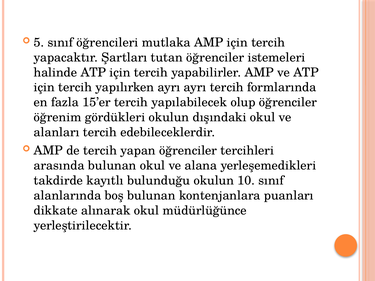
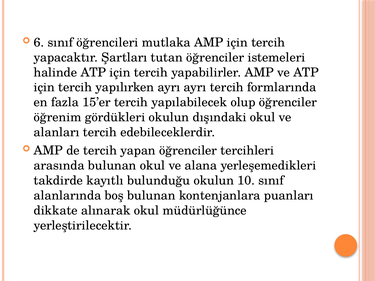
5: 5 -> 6 (39, 42)
